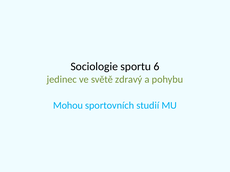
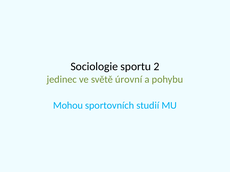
6: 6 -> 2 (156, 67)
zdravý: zdravý -> úrovní (129, 80)
